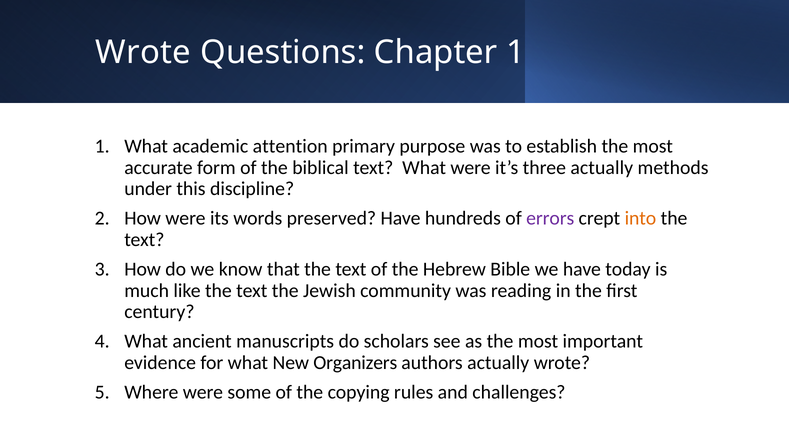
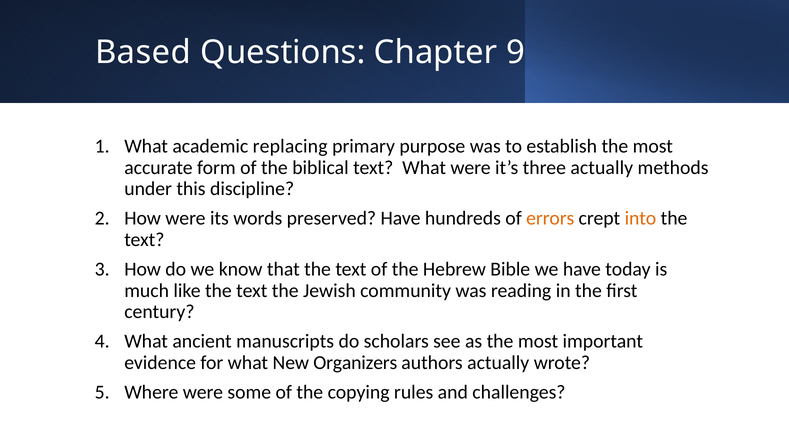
Wrote: Wrote -> Based (143, 52)
Chapter 1: 1 -> 9 (515, 52)
attention: attention -> replacing (290, 146)
errors colour: purple -> orange (550, 218)
